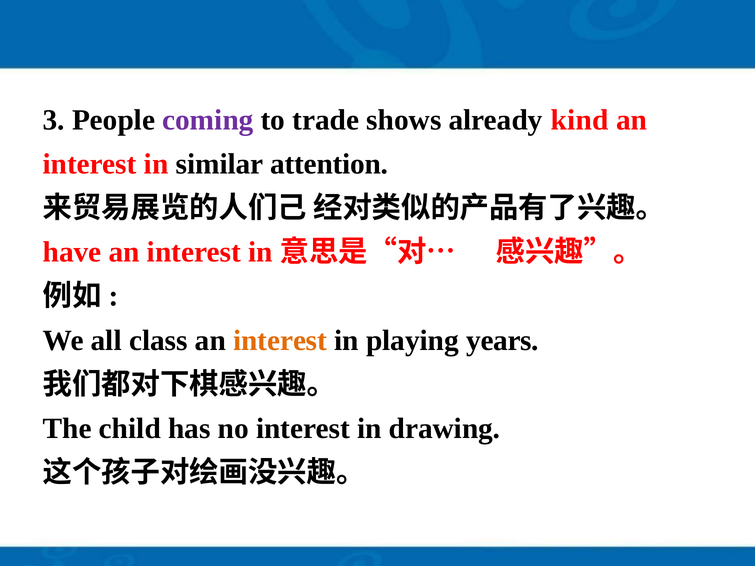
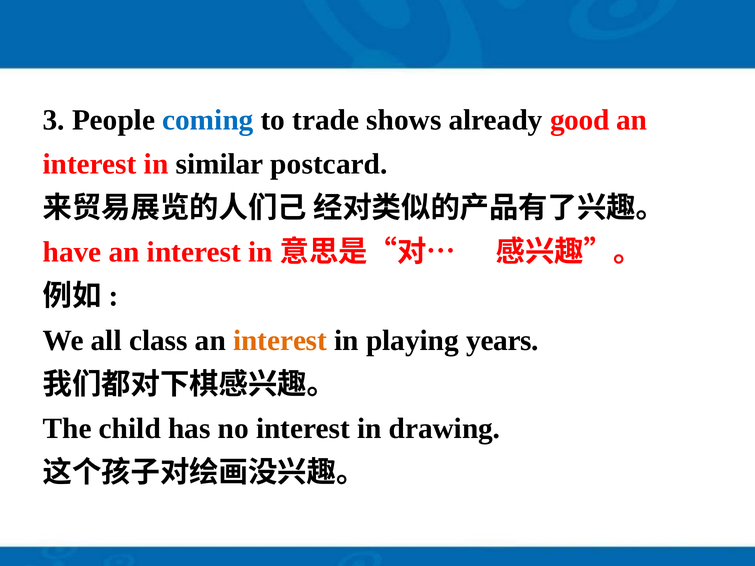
coming colour: purple -> blue (208, 120)
kind: kind -> good (580, 120)
attention: attention -> postcard (329, 164)
